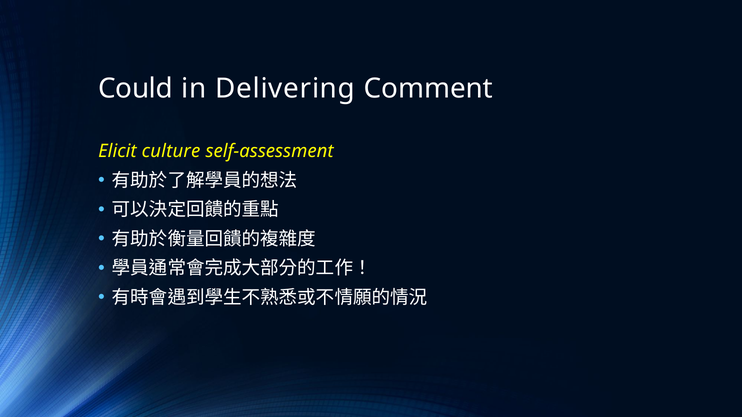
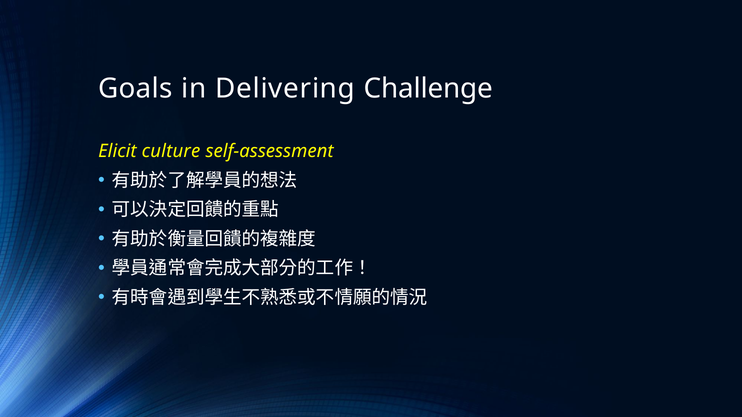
Could: Could -> Goals (135, 89)
Comment: Comment -> Challenge (428, 89)
